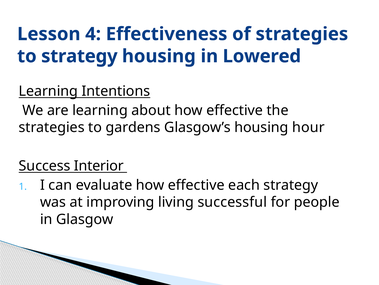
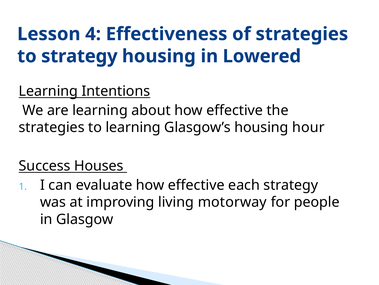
to gardens: gardens -> learning (133, 127)
Interior: Interior -> Houses (99, 165)
successful: successful -> motorway (232, 202)
